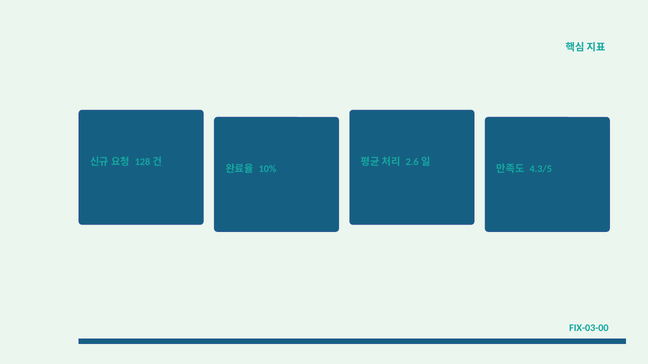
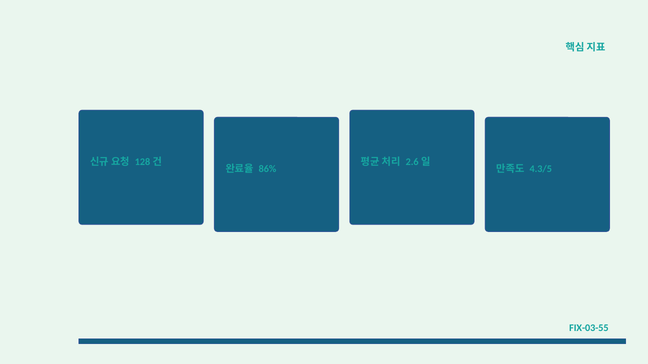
10%: 10% -> 86% (267, 169)
FIX-03-00: FIX-03-00 -> FIX-03-55 (589, 328)
